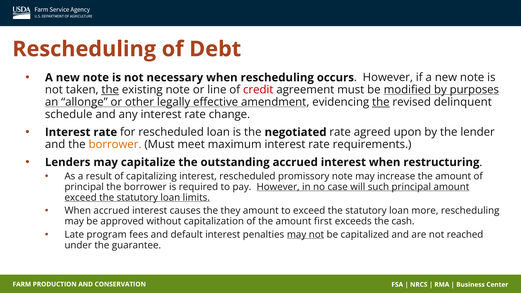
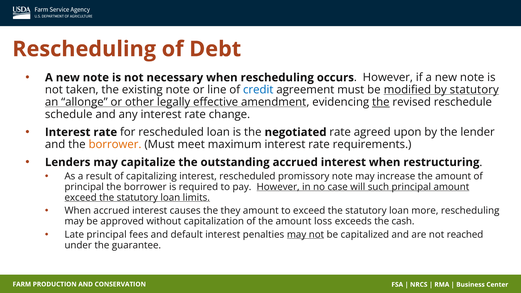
the underline: present -> none (110, 90)
credit colour: red -> blue (258, 90)
by purposes: purposes -> statutory (474, 90)
delinquent: delinquent -> reschedule (463, 102)
first: first -> loss (323, 221)
Late program: program -> principal (107, 235)
